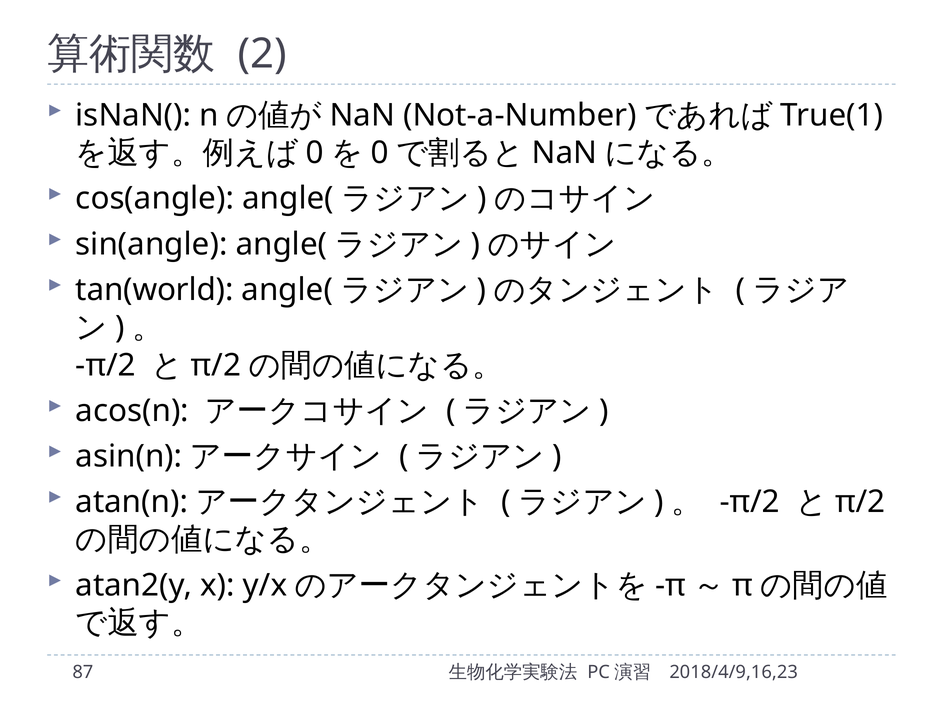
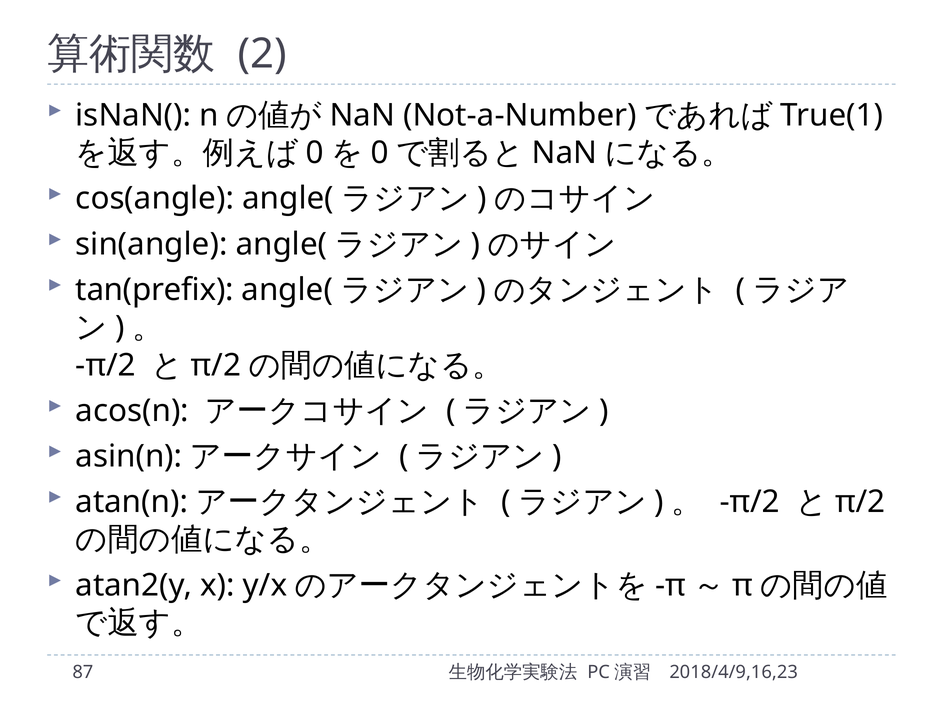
tan(world: tan(world -> tan(prefix (155, 290)
